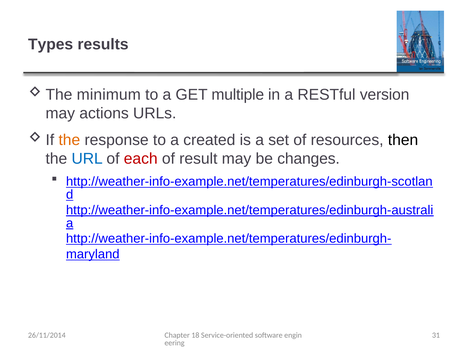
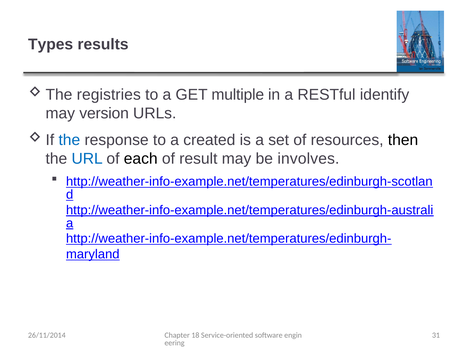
minimum: minimum -> registries (109, 95)
version: version -> identify (385, 95)
actions: actions -> version (104, 113)
the colour: orange -> blue (69, 140)
each colour: red -> black (141, 159)
changes: changes -> involves (308, 159)
